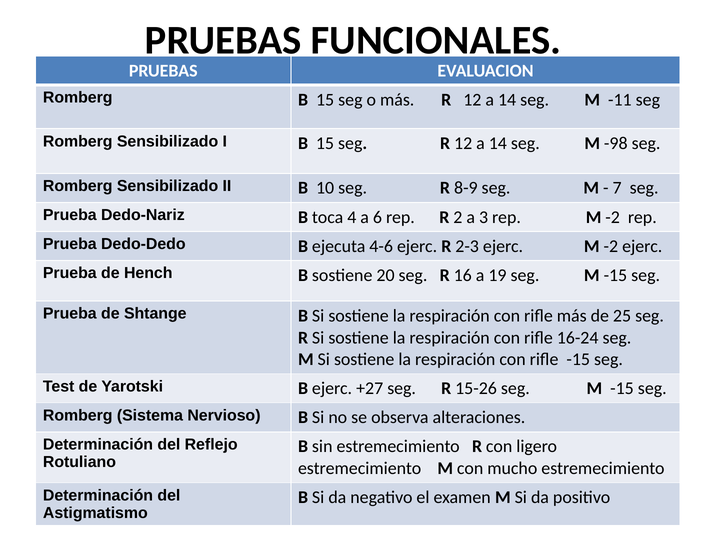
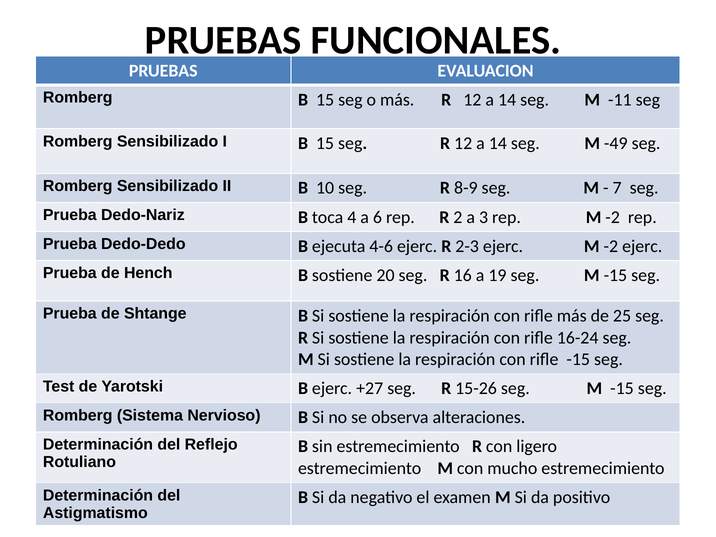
-98: -98 -> -49 (616, 143)
